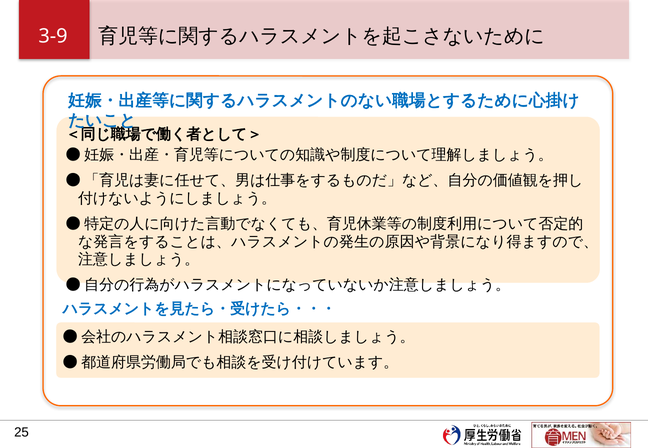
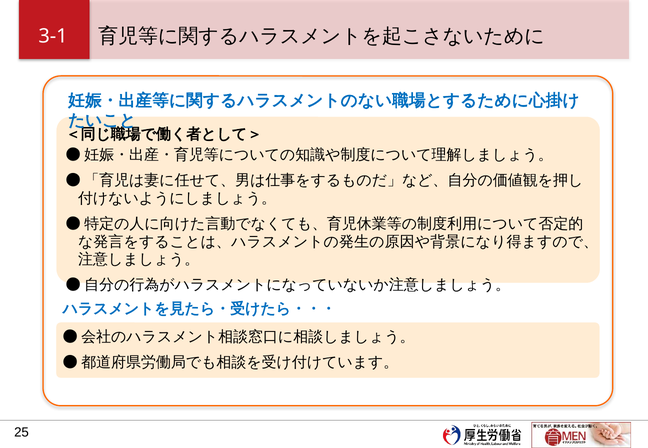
3-9: 3-9 -> 3-1 (53, 36)
